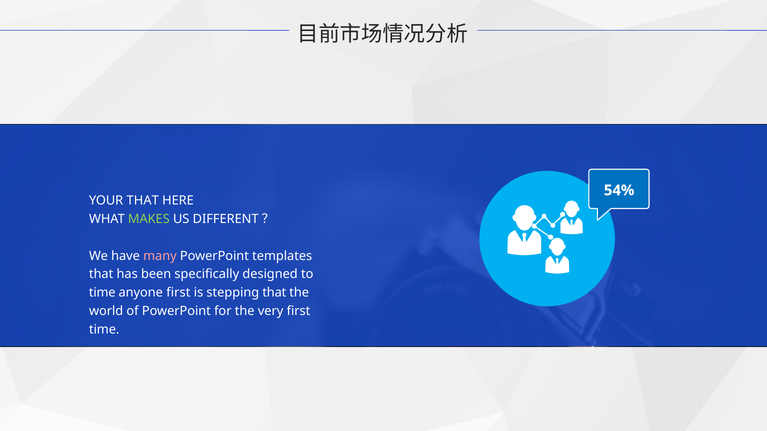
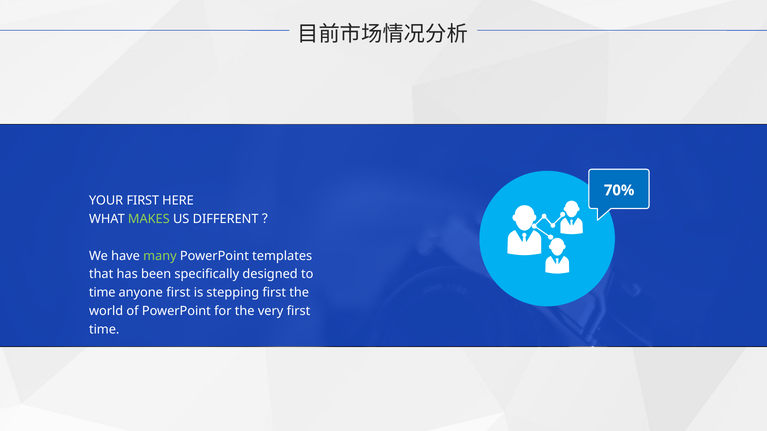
54%: 54% -> 70% (619, 190)
YOUR THAT: THAT -> FIRST (143, 201)
many colour: pink -> light green (160, 256)
stepping that: that -> first (274, 293)
